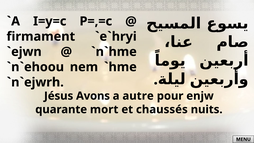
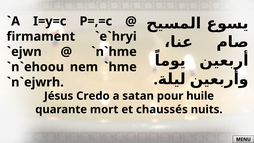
Avons: Avons -> Credo (93, 96)
autre: autre -> satan (138, 96)
enjw: enjw -> huile (200, 96)
